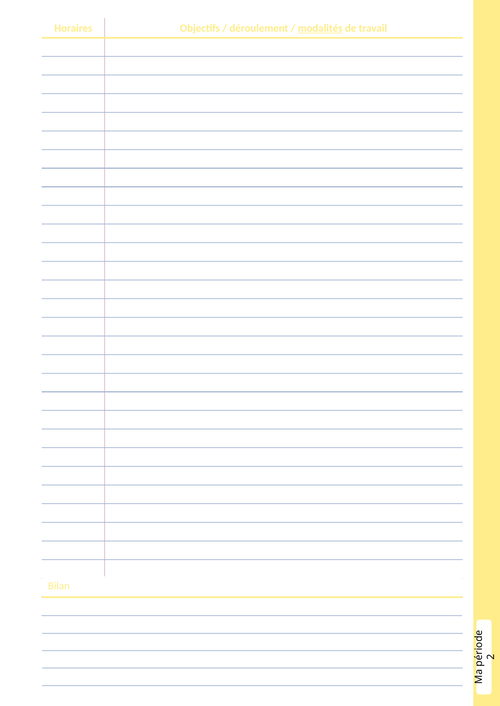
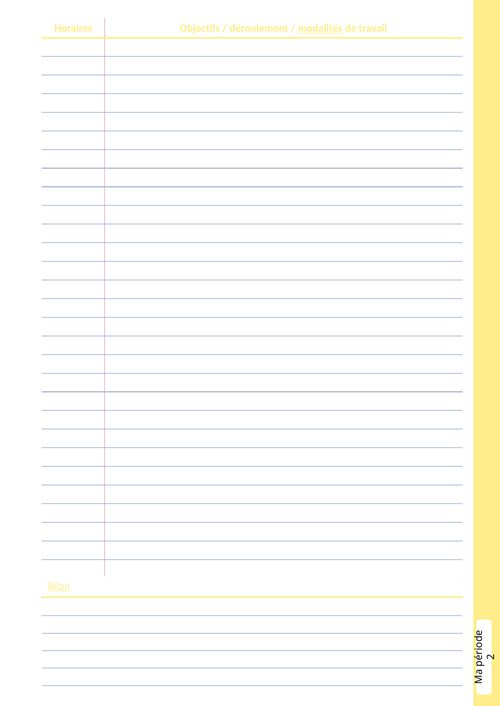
Bilan underline: none -> present (59, 587)
